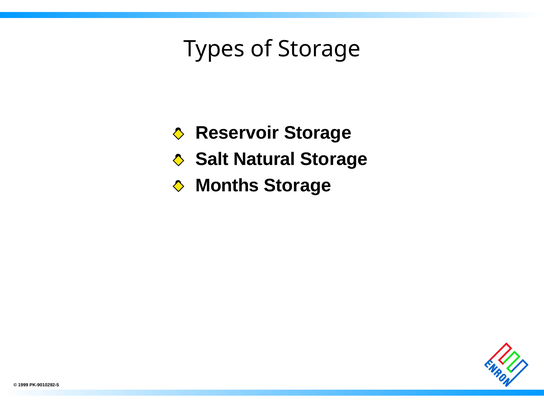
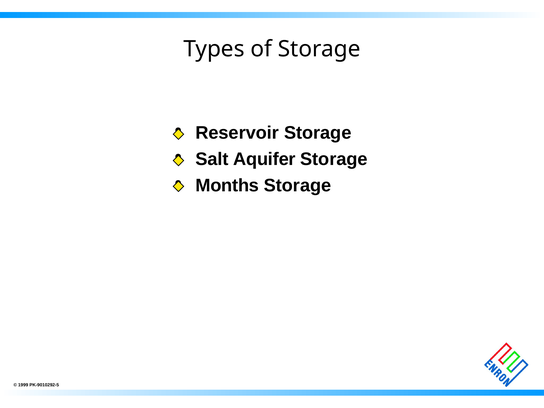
Natural: Natural -> Aquifer (264, 159)
